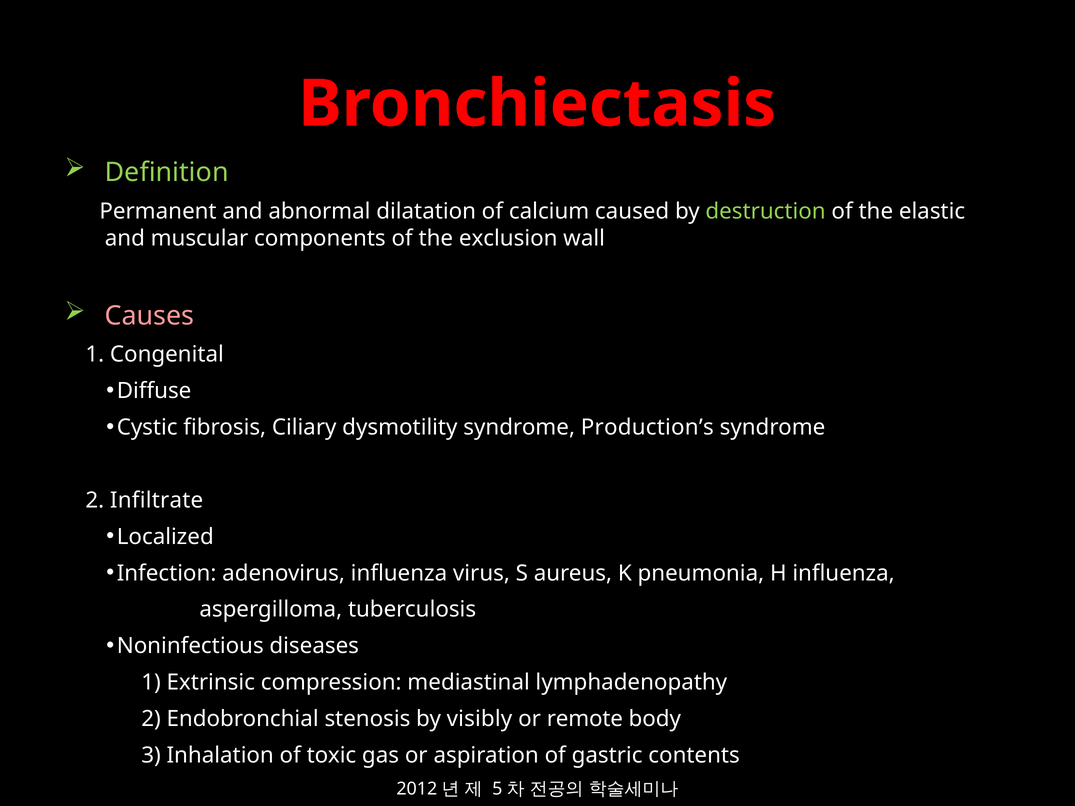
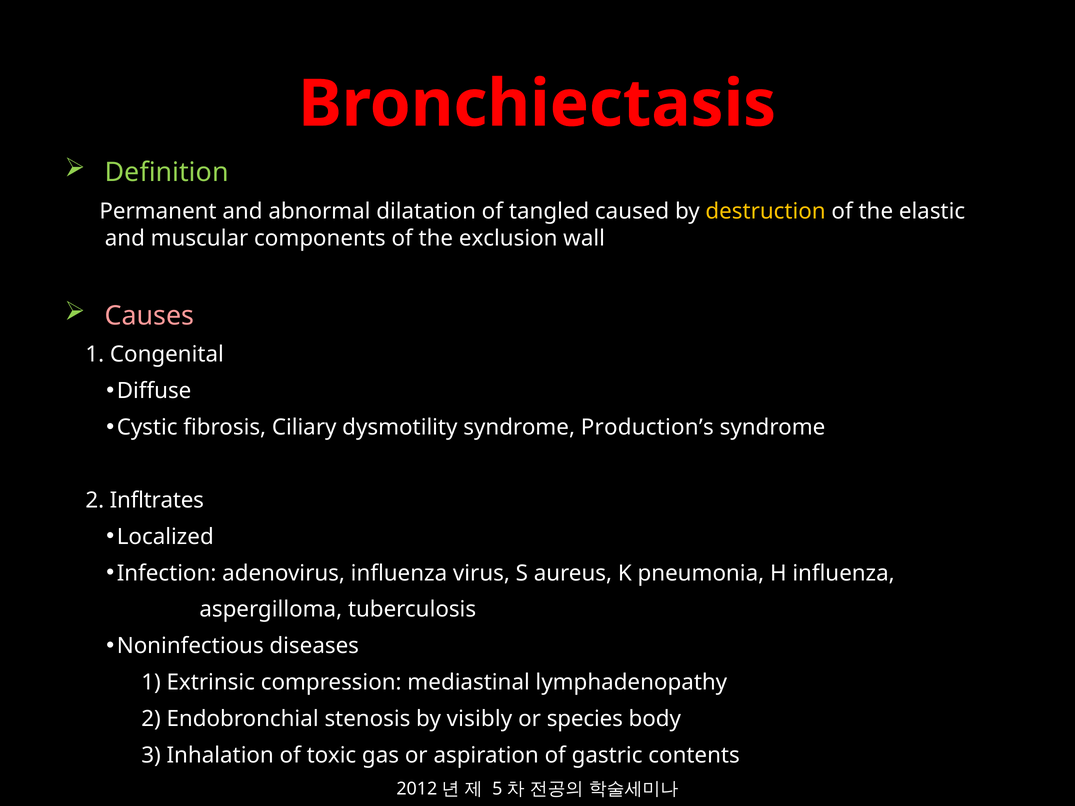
calcium: calcium -> tangled (549, 211)
destruction colour: light green -> yellow (766, 211)
Infiltrate: Infiltrate -> Infltrates (157, 500)
remote: remote -> species (585, 719)
